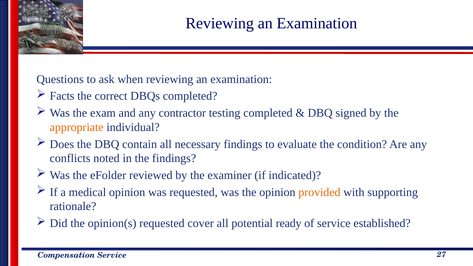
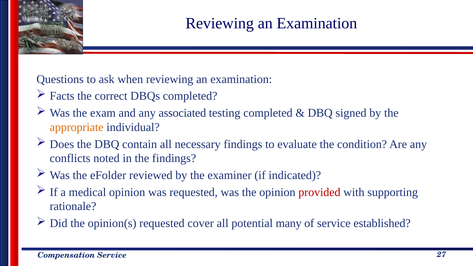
contractor: contractor -> associated (182, 113)
provided colour: orange -> red (319, 192)
ready: ready -> many (289, 223)
